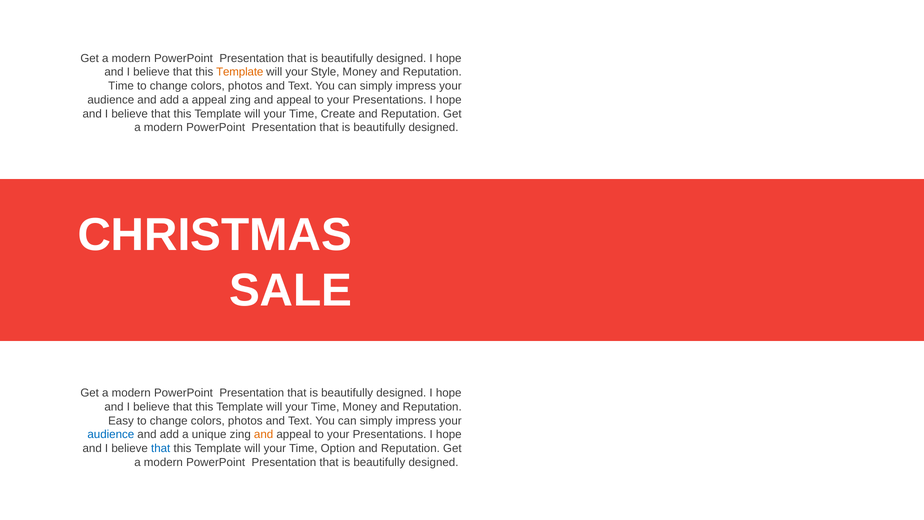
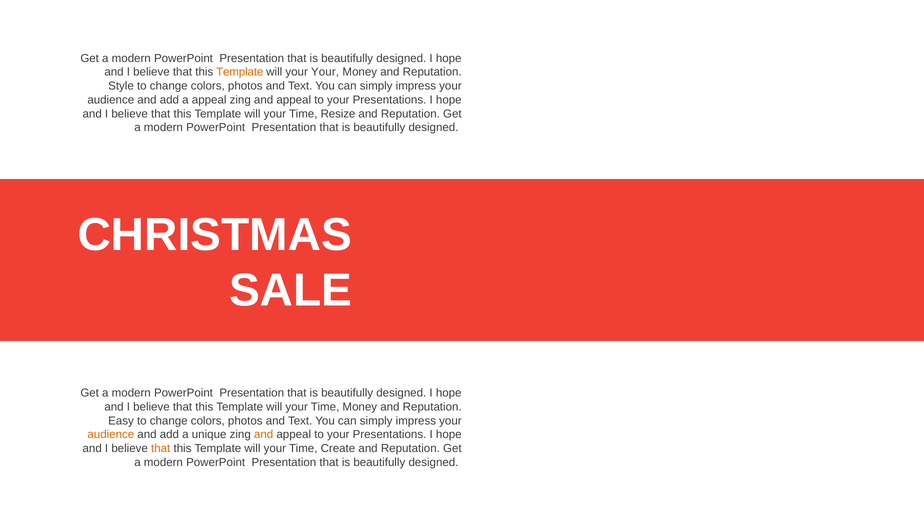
your Style: Style -> Your (325, 72)
Time: Time -> Style (121, 86)
Create: Create -> Resize (338, 114)
audience colour: blue -> orange (111, 434)
that colour: blue -> orange (161, 448)
Option: Option -> Create (338, 448)
